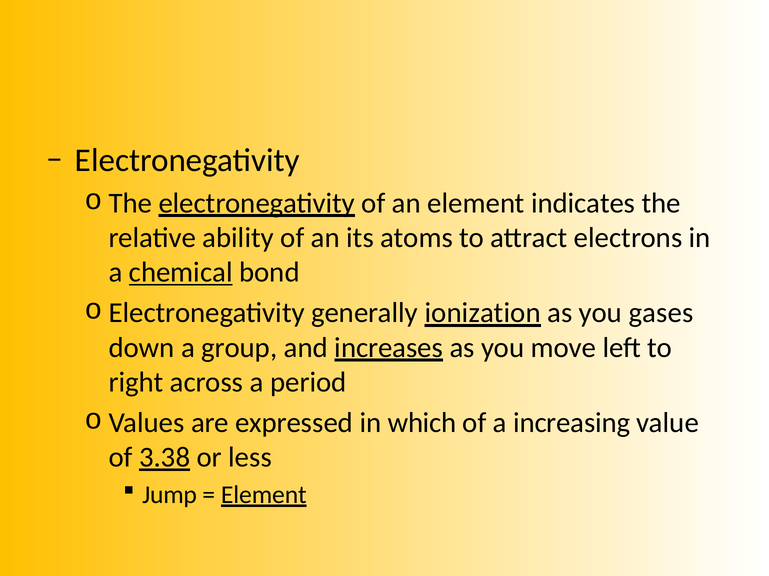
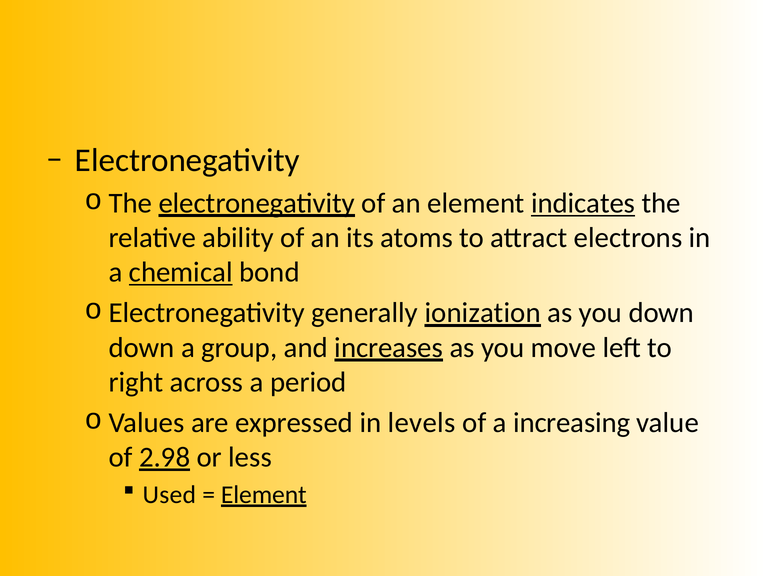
indicates underline: none -> present (583, 203)
you gases: gases -> down (661, 313)
which: which -> levels (422, 423)
3.38: 3.38 -> 2.98 (165, 458)
Jump: Jump -> Used (169, 496)
